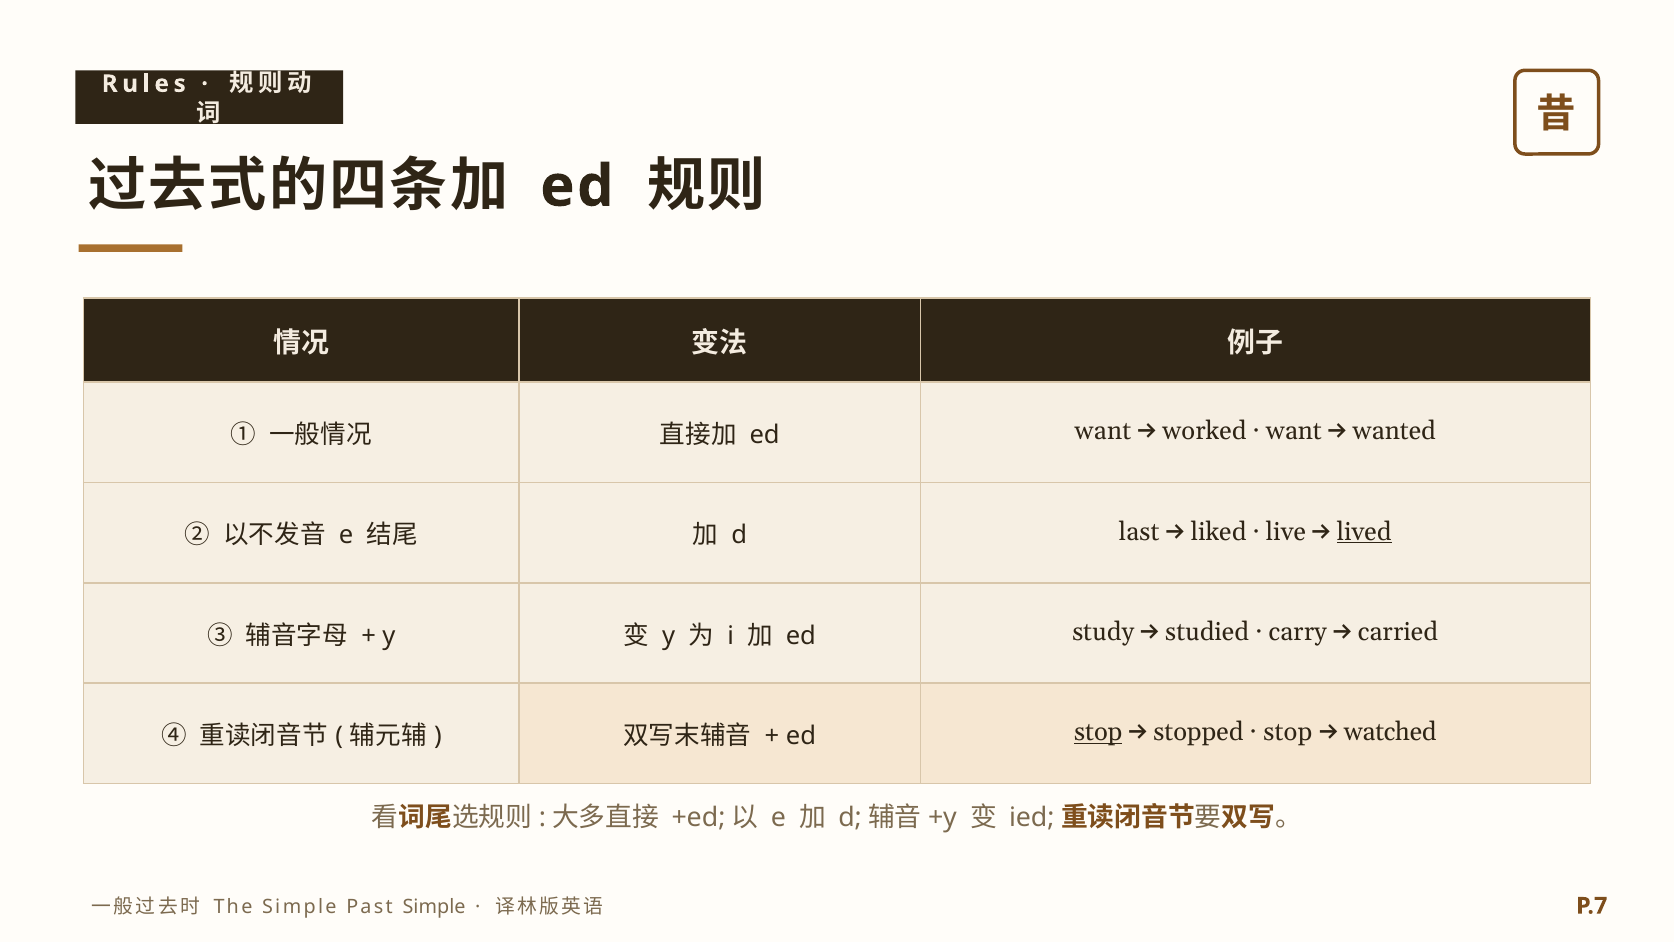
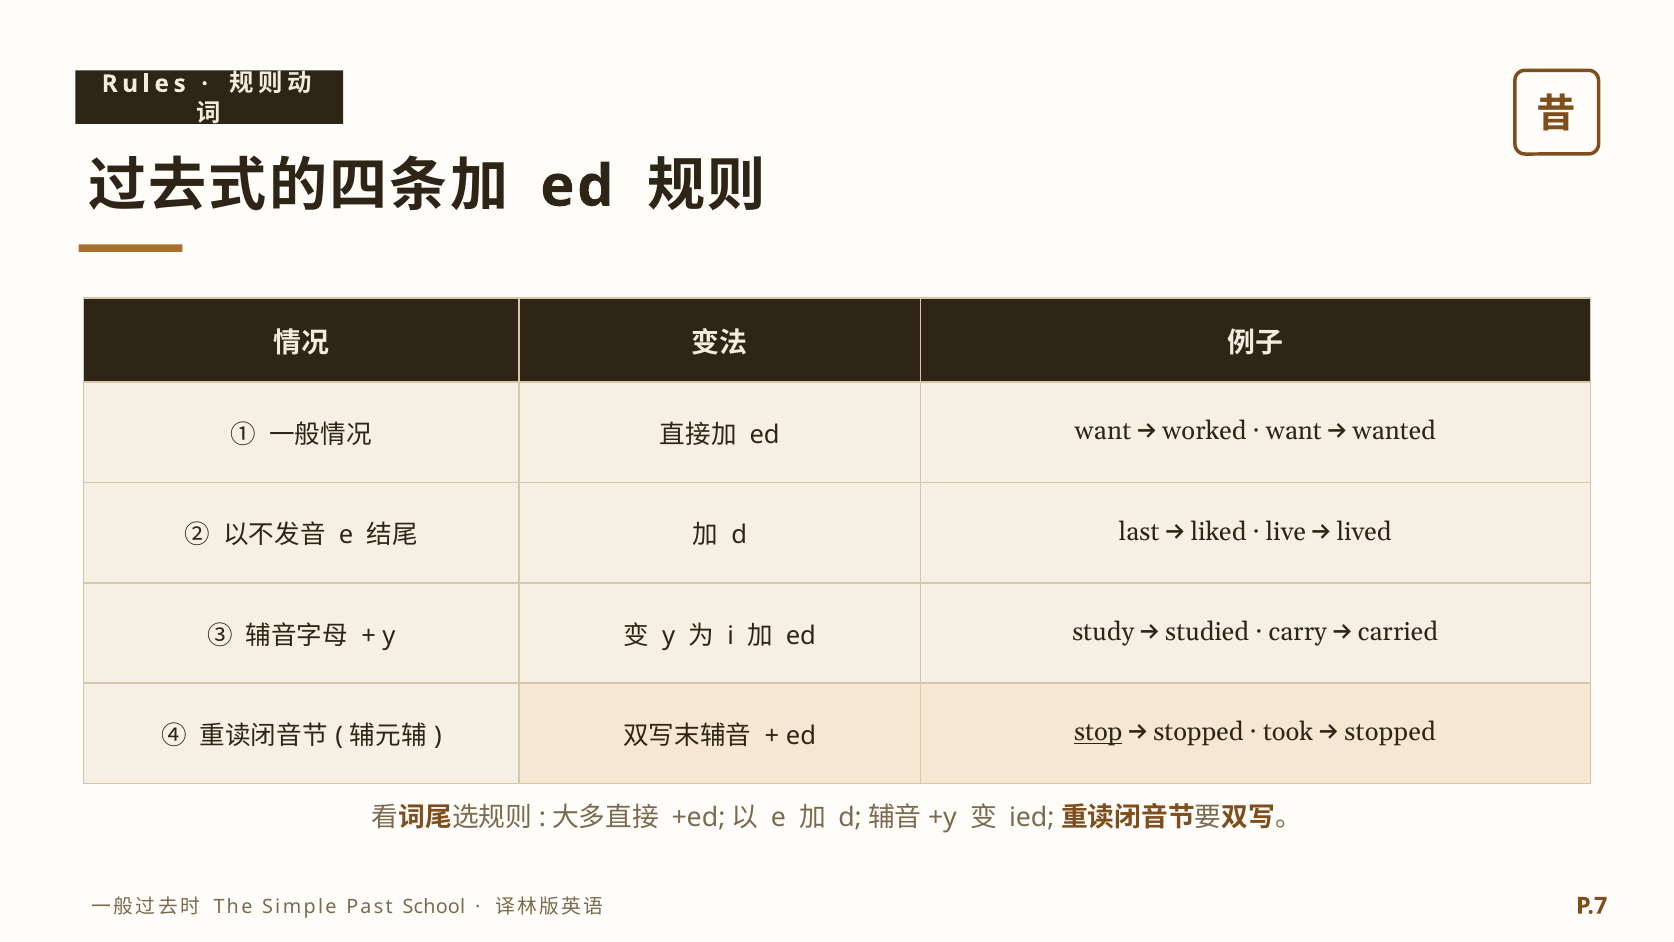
lived underline: present -> none (1364, 531)
stop: stop -> took (1288, 732)
watched: watched -> stopped (1390, 732)
Past Simple: Simple -> School (434, 907)
